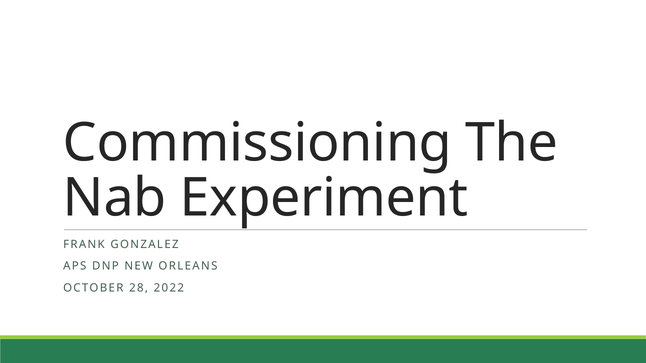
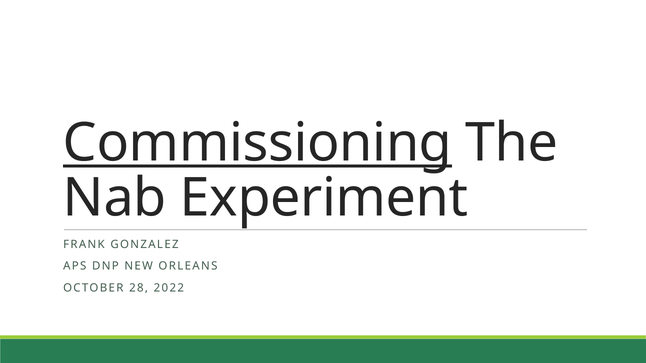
Commissioning underline: none -> present (258, 143)
